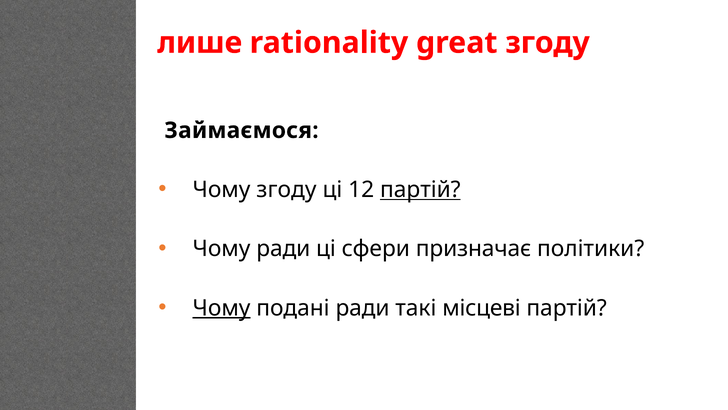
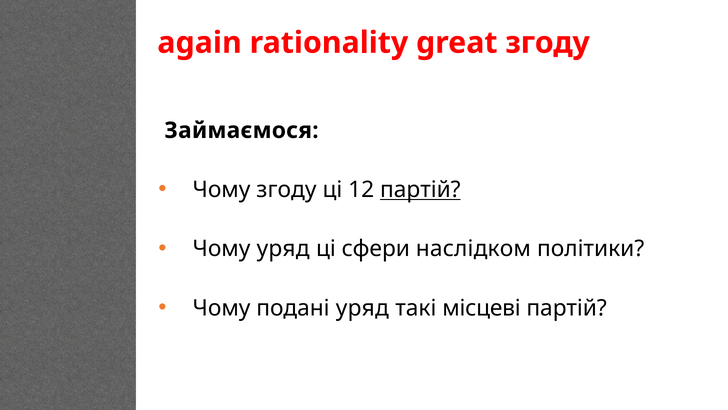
лише: лише -> again (200, 43)
Чому ради: ради -> уряд (283, 249)
призначає: призначає -> наслідком (473, 249)
Чому underline: present -> none (222, 308)
подані ради: ради -> уряд (362, 308)
